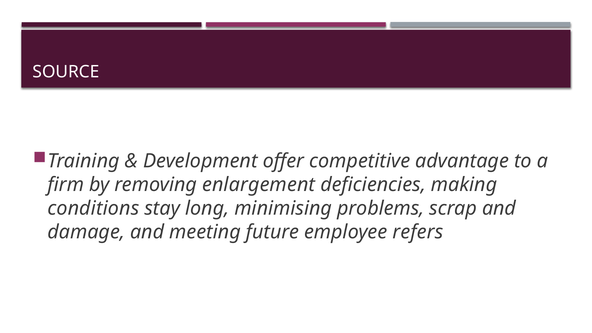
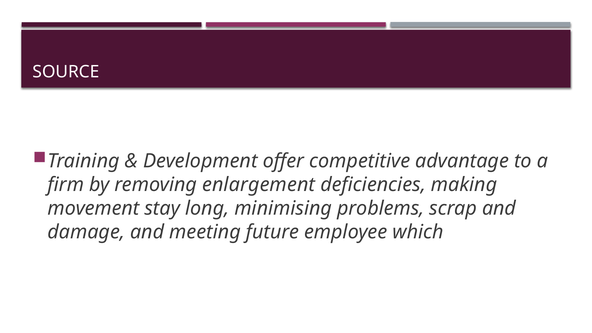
conditions: conditions -> movement (93, 208)
refers: refers -> which (418, 232)
